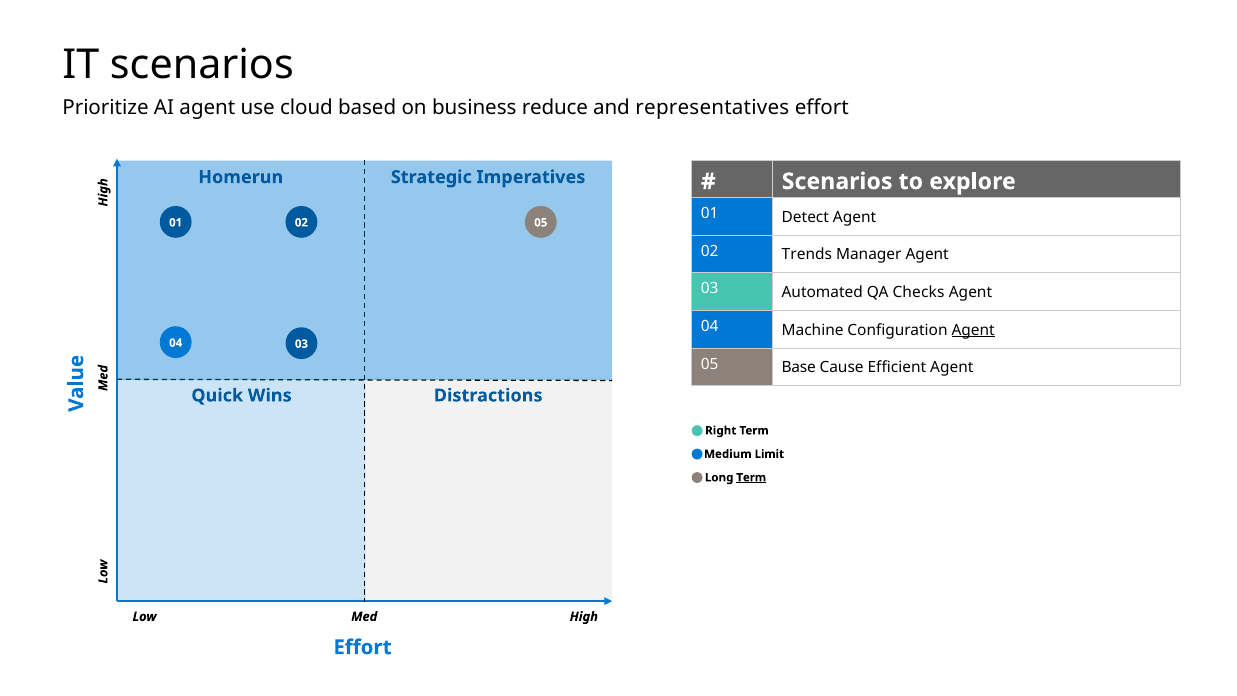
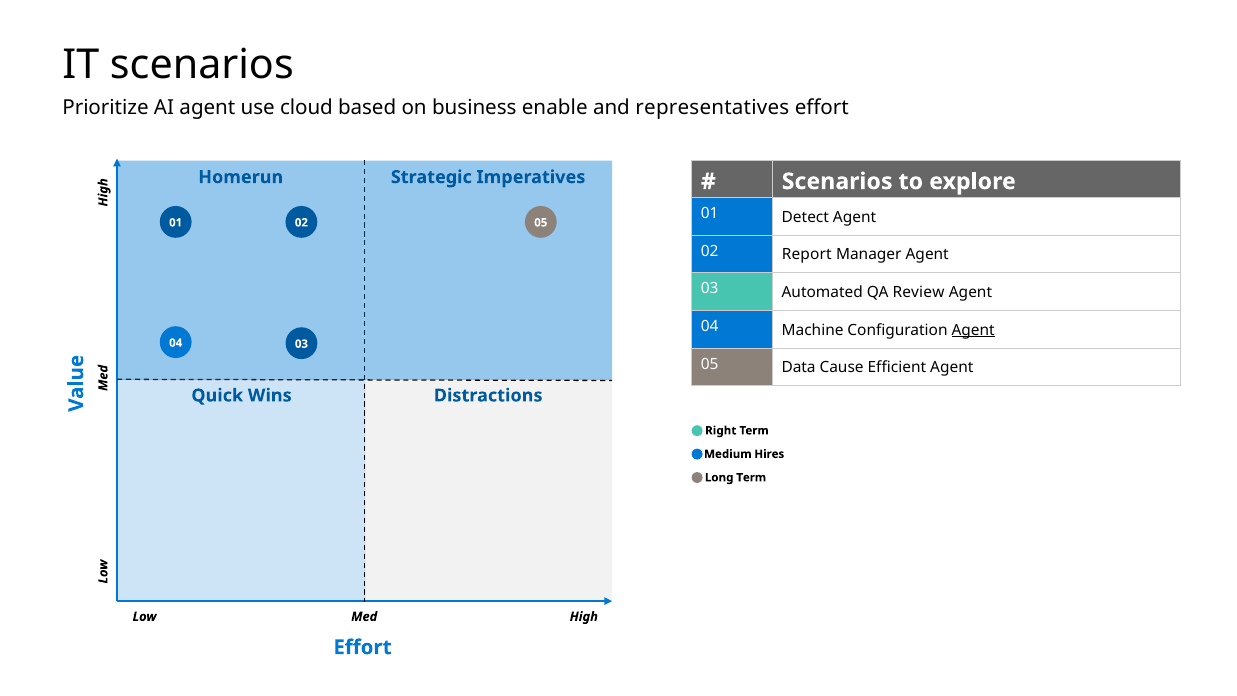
reduce: reduce -> enable (555, 108)
Trends: Trends -> Report (807, 255)
Checks: Checks -> Review (919, 292)
Base: Base -> Data (799, 368)
Limit: Limit -> Hires (769, 454)
Term underline: present -> none (751, 477)
